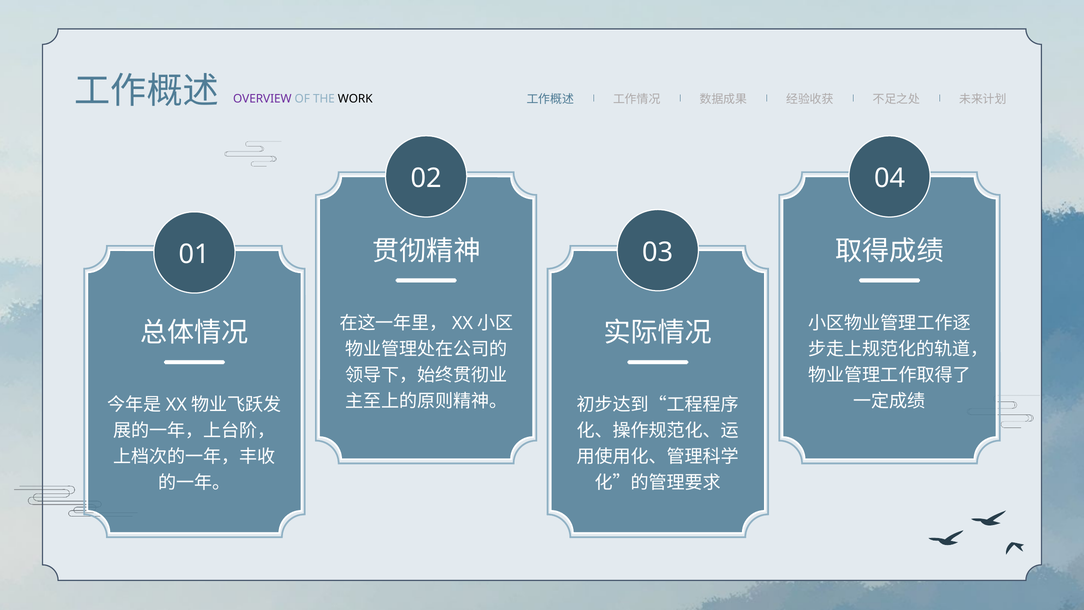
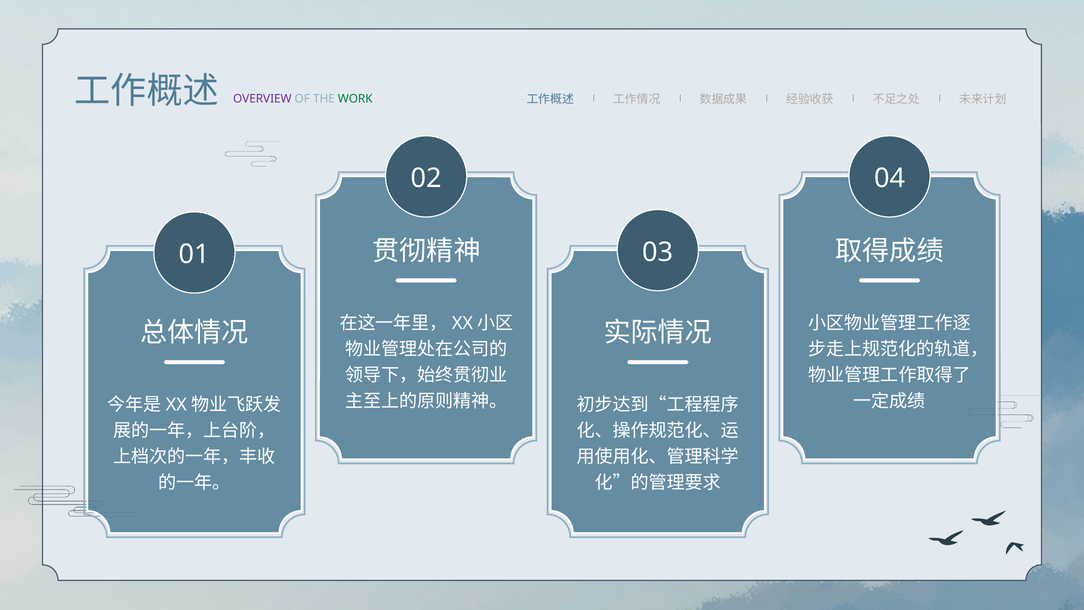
WORK colour: black -> green (355, 99)
